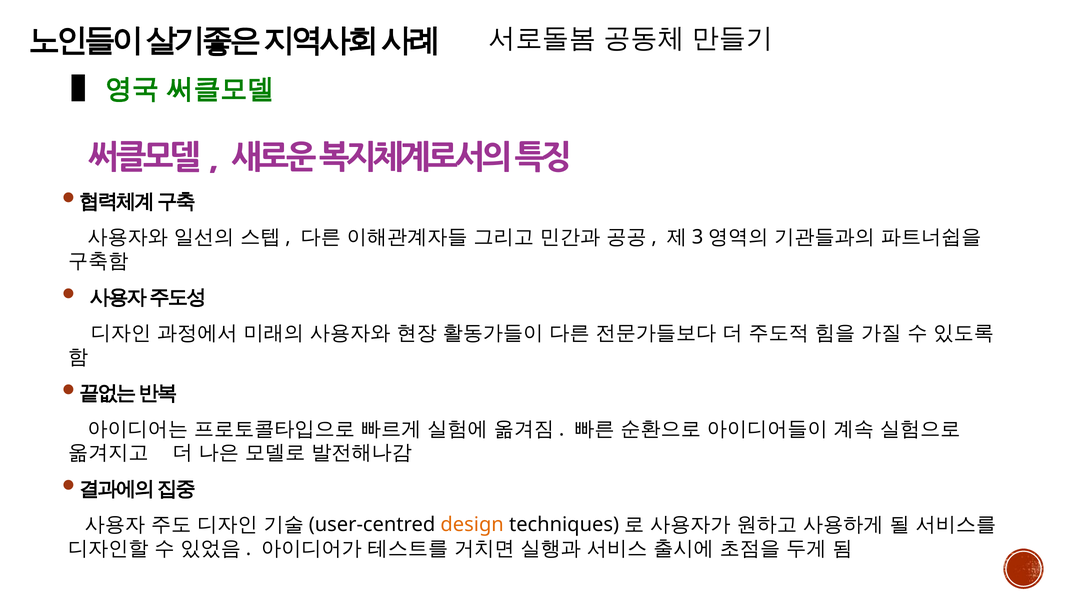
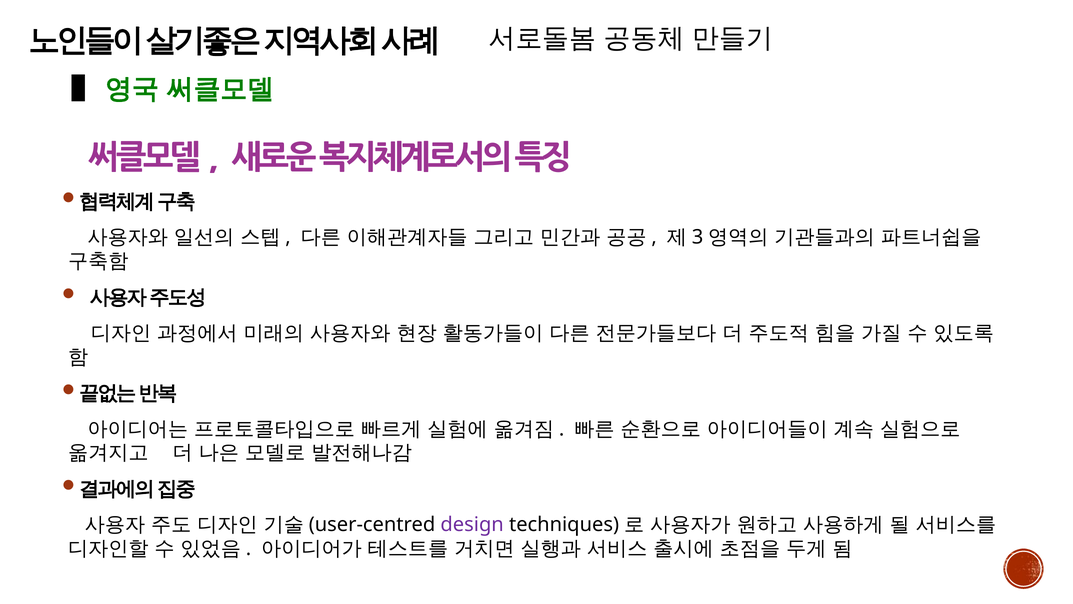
design colour: orange -> purple (472, 524)
